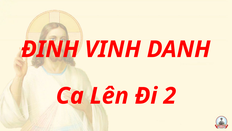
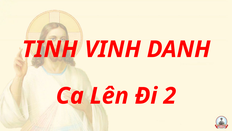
ĐINH: ĐINH -> TINH (50, 49)
